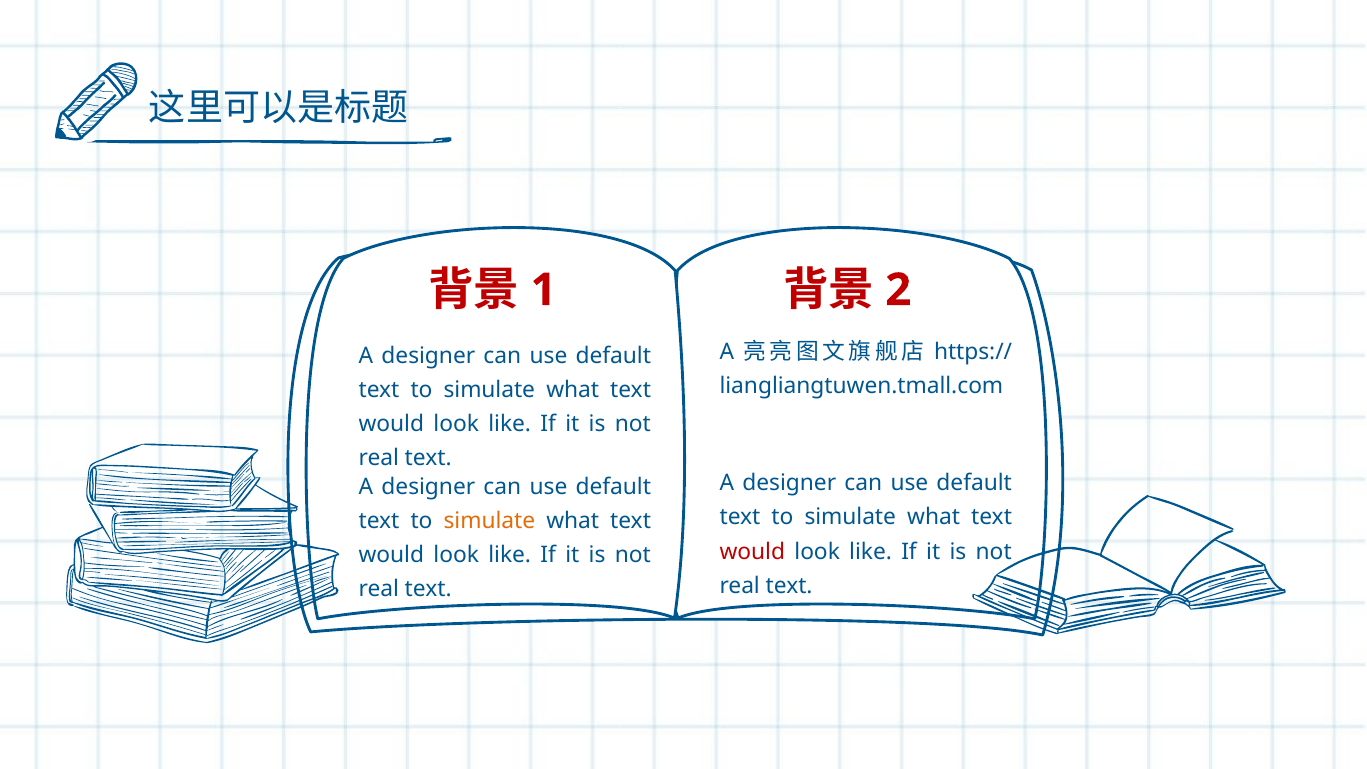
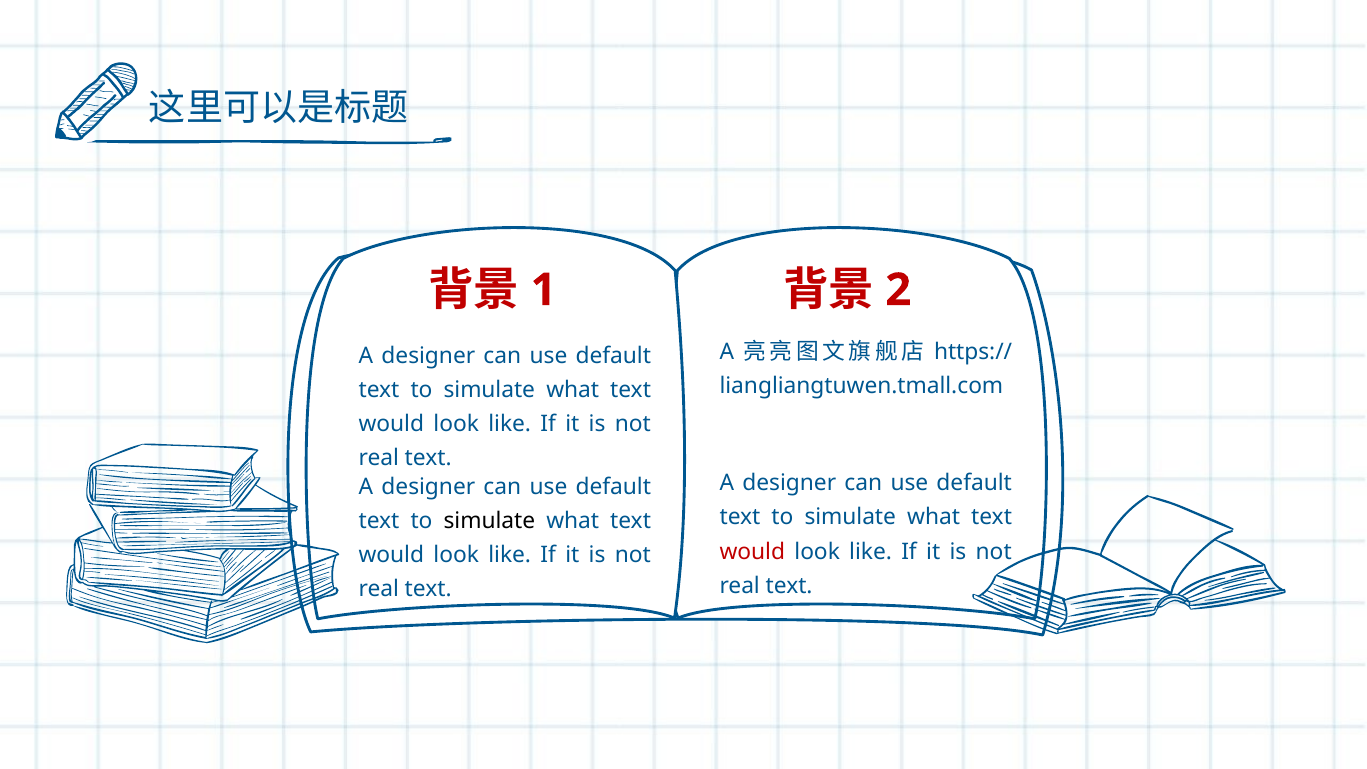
simulate colour: orange -> black (489, 521)
